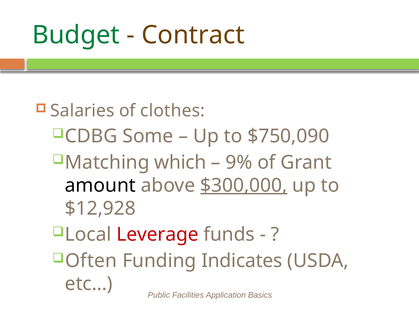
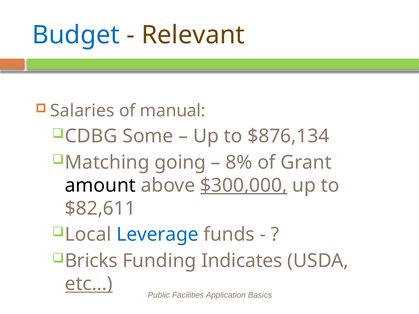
Budget colour: green -> blue (76, 35)
Contract: Contract -> Relevant (193, 35)
clothes: clothes -> manual (173, 111)
$750,090: $750,090 -> $876,134 (288, 136)
which: which -> going (180, 163)
9%: 9% -> 8% (239, 163)
$12,928: $12,928 -> $82,611 (100, 209)
Leverage colour: red -> blue (157, 235)
Often: Often -> Bricks (91, 261)
etc… underline: none -> present (89, 284)
